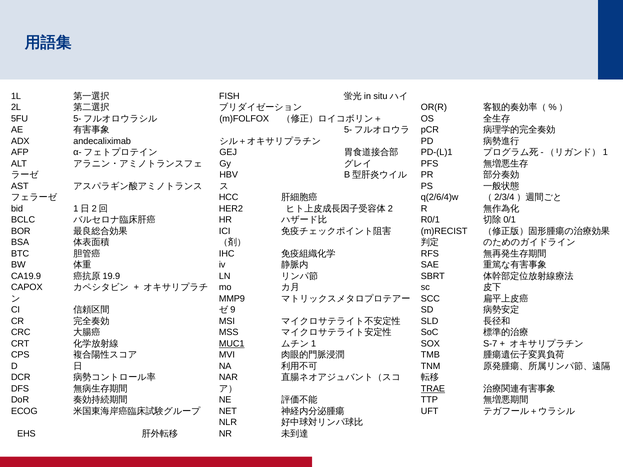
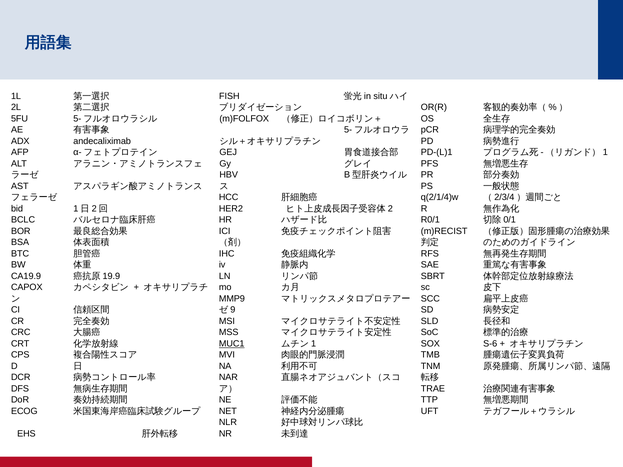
q(2/6/4)w: q(2/6/4)w -> q(2/1/4)w (440, 198)
S-7: S-7 -> S-6 (490, 344)
TRAE underline: present -> none (433, 389)
